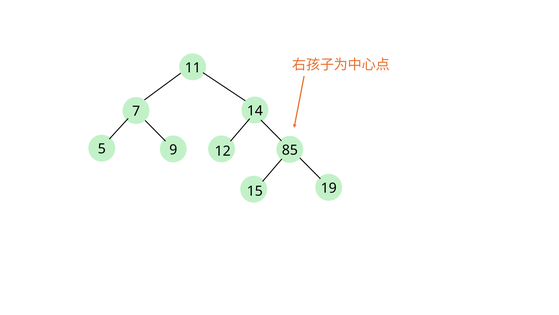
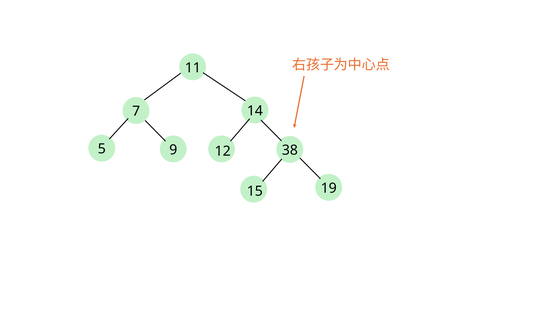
85: 85 -> 38 (290, 150)
